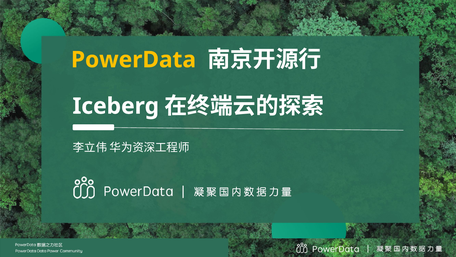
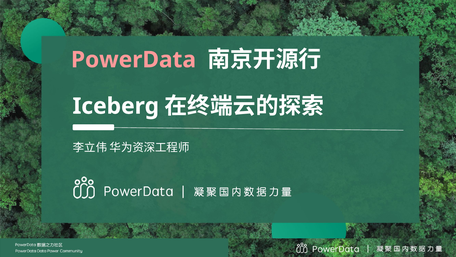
PowerData colour: yellow -> pink (133, 60)
